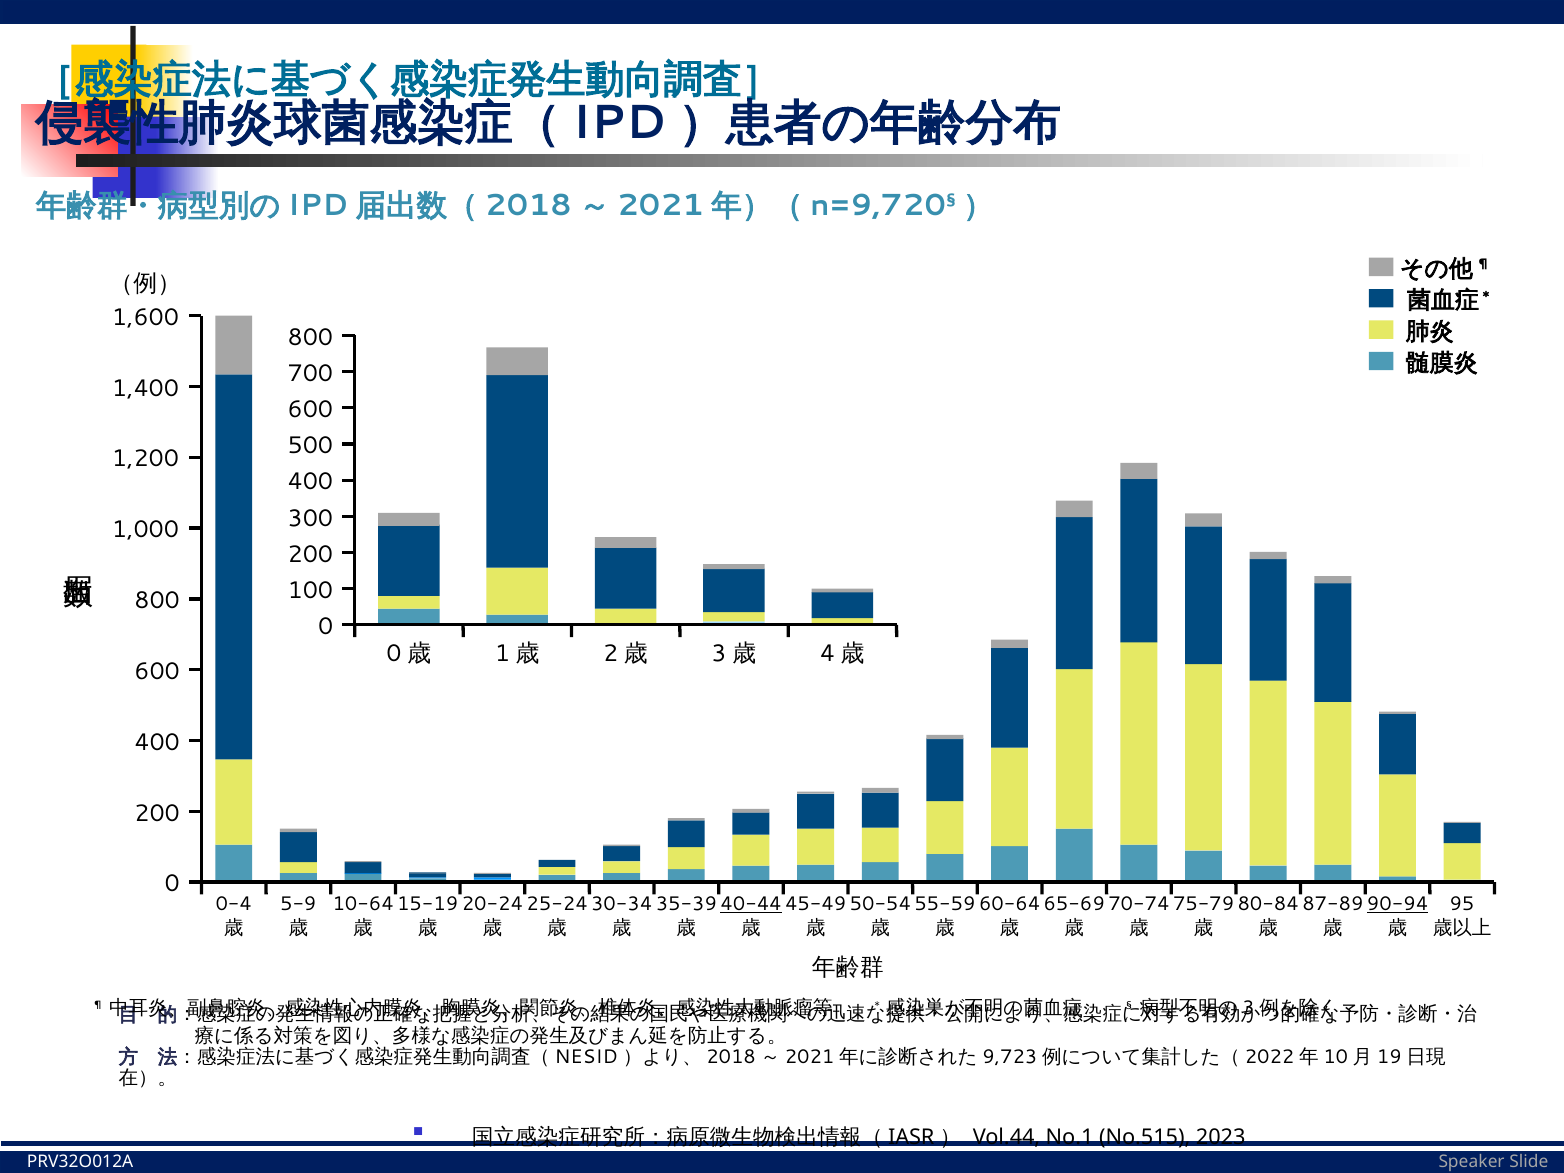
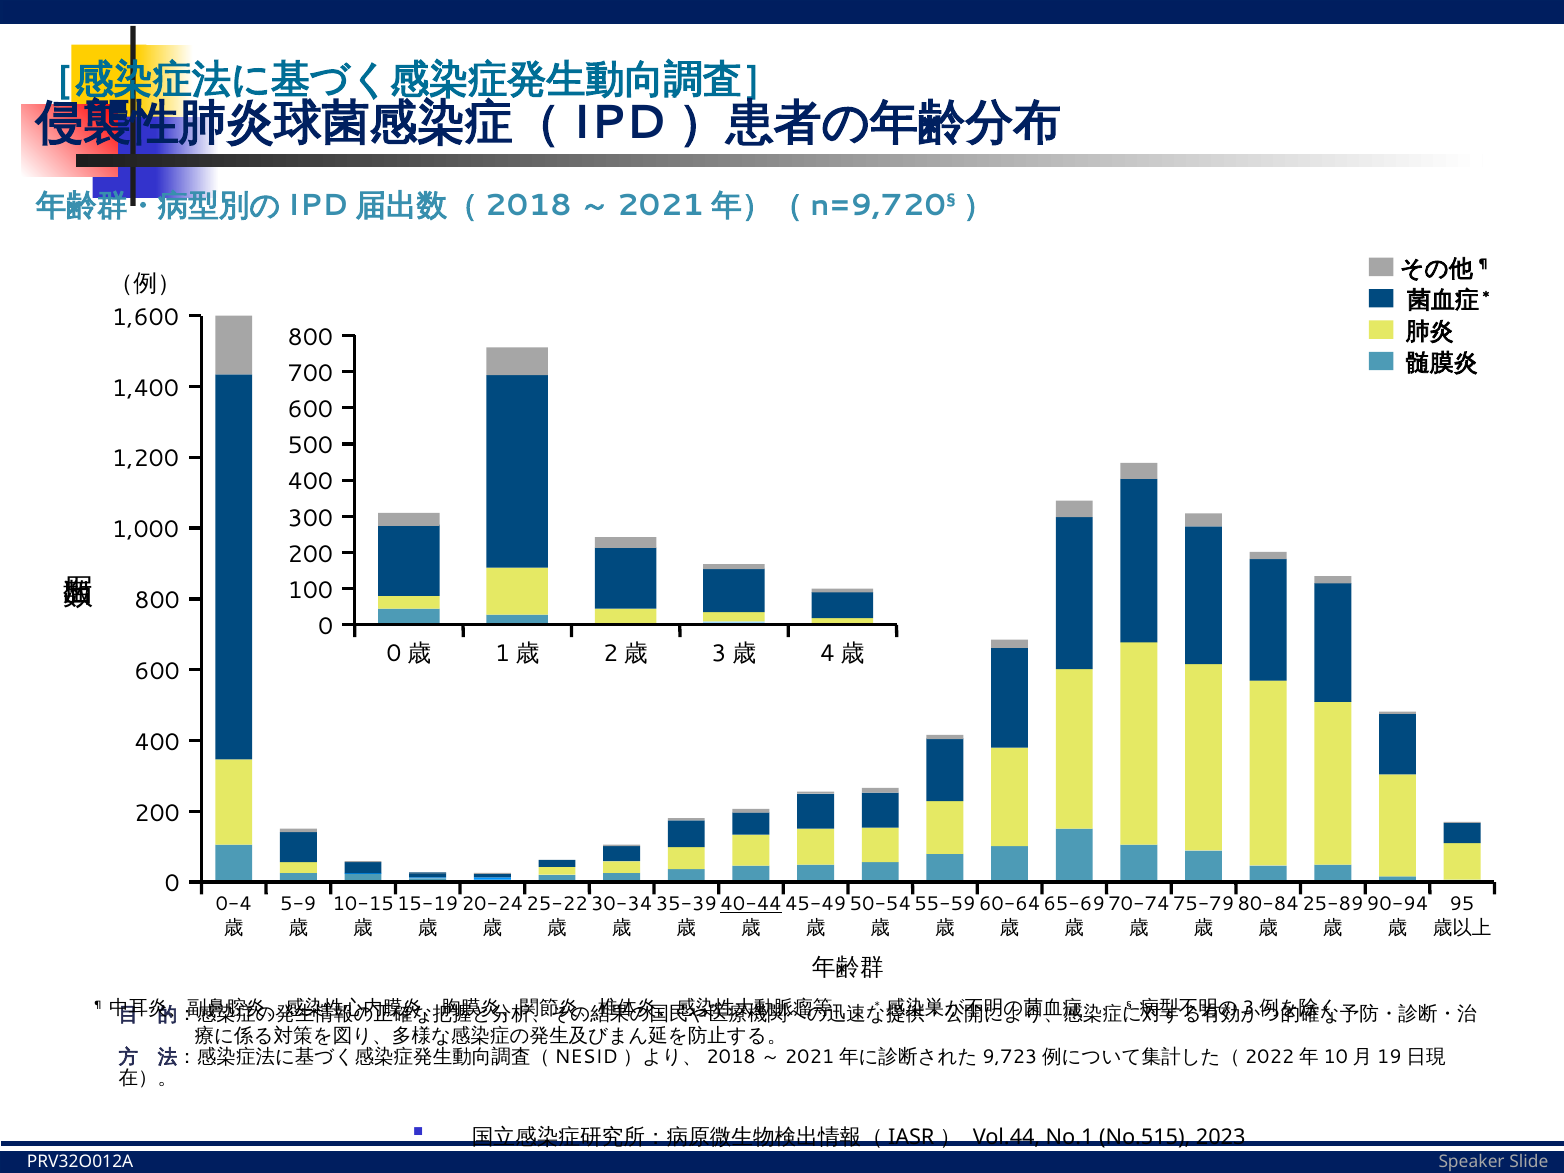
10-64: 10-64 -> 10-15 (363, 904)
25-24: 25-24 -> 25-22 (557, 904)
87-89: 87-89 -> 25-89 (1333, 904)
90-94 underline: present -> none (1398, 904)
